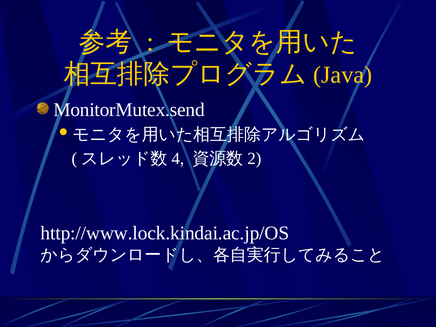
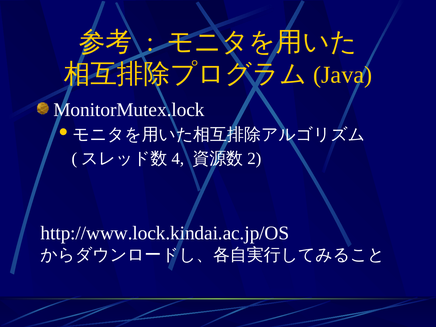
MonitorMutex.send: MonitorMutex.send -> MonitorMutex.lock (129, 110)
